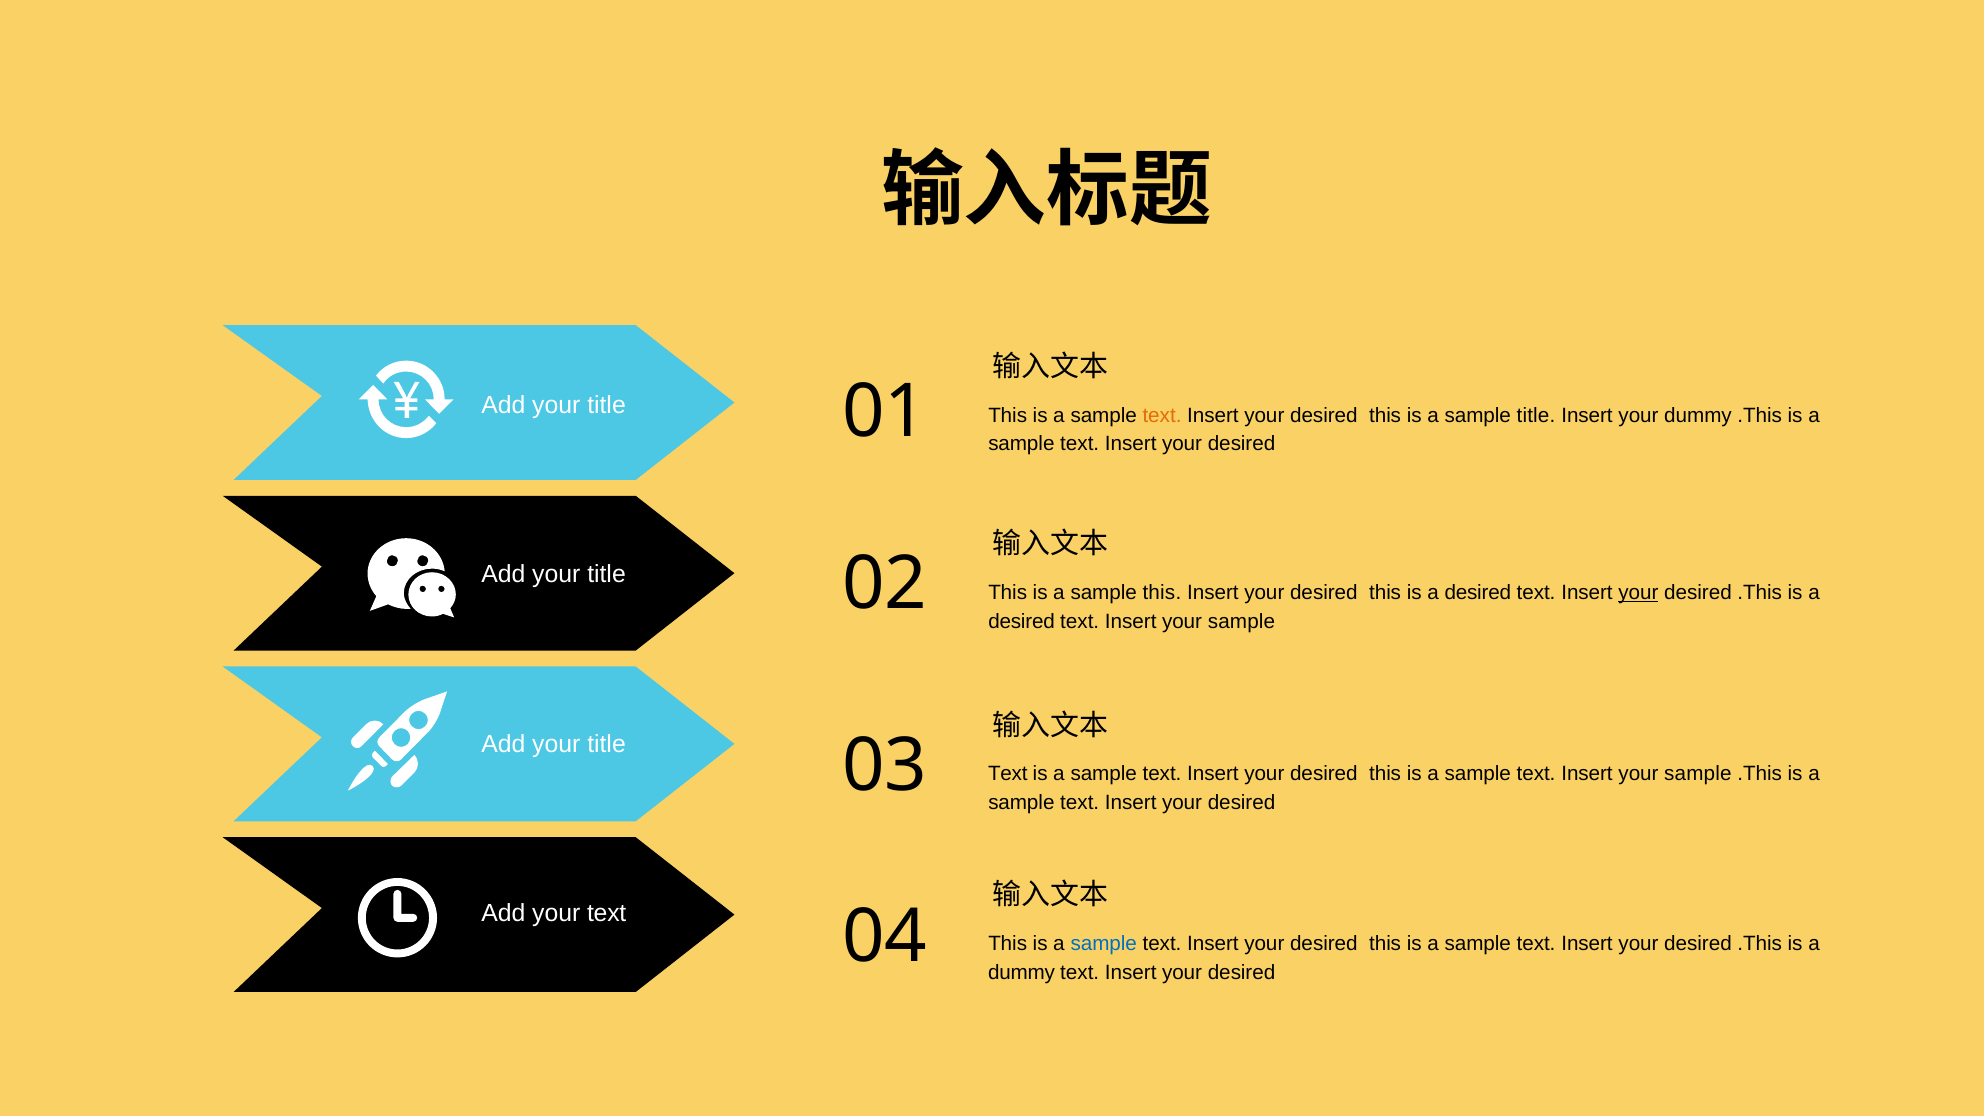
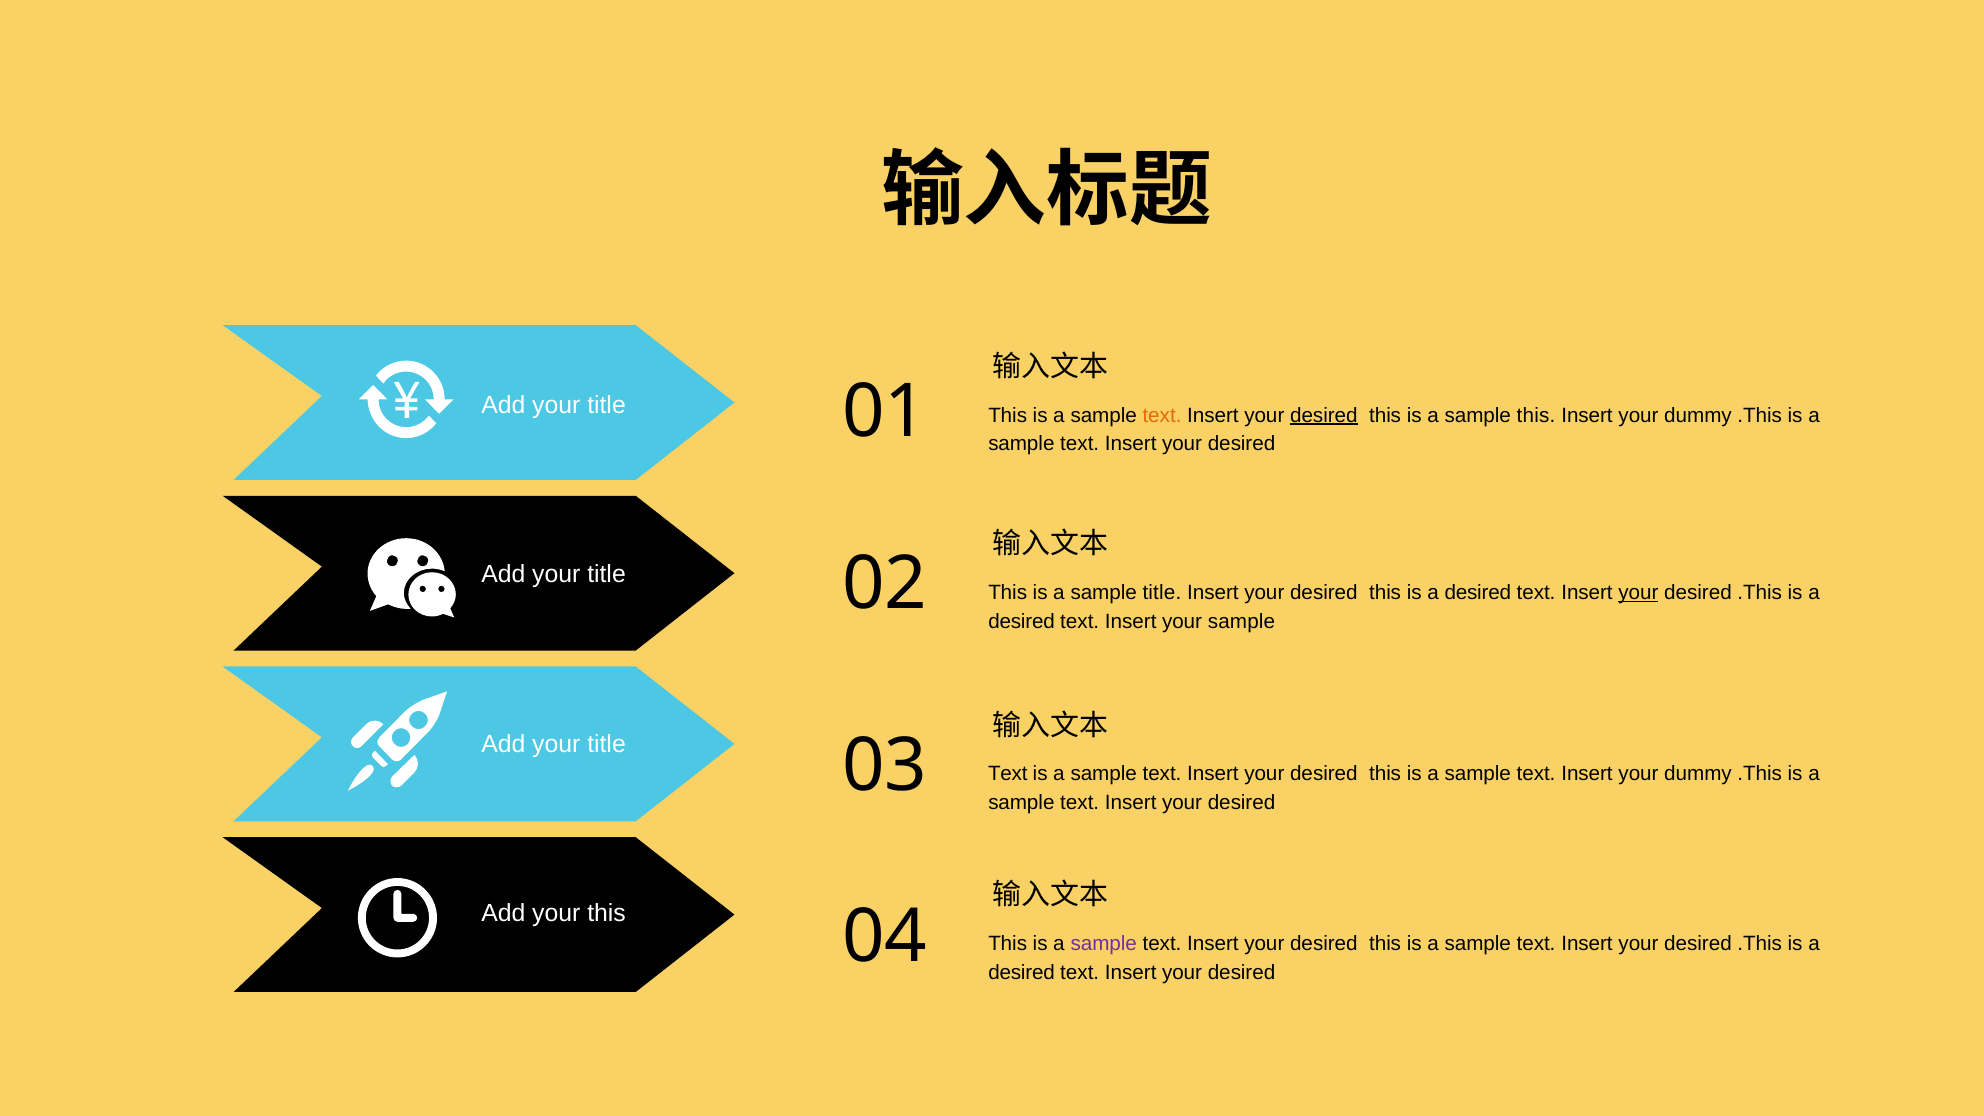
desired underline: none -> present (1324, 415)
sample title: title -> this (1536, 415)
sample this: this -> title (1162, 593)
sample: sample -> dummy (1698, 774)
your text: text -> this (607, 913)
sample colour: blue -> purple (1104, 944)
dummy: dummy -> desired (1022, 973)
